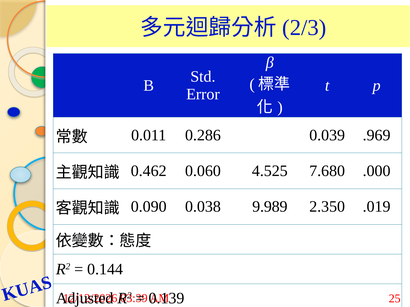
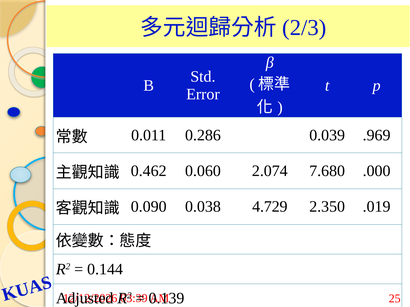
4.525: 4.525 -> 2.074 (270, 171)
9.989: 9.989 -> 4.729 (270, 207)
